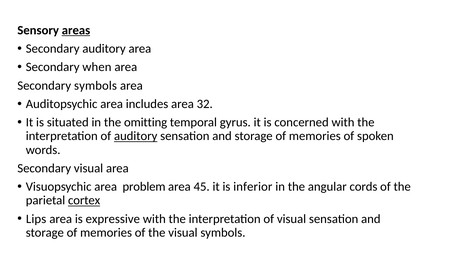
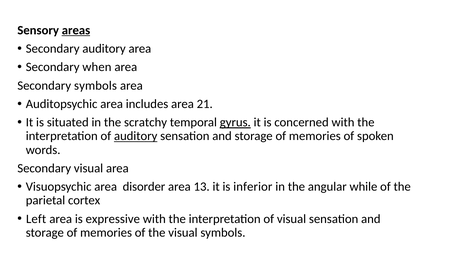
32: 32 -> 21 (205, 104)
omitting: omitting -> scratchy (146, 122)
gyrus underline: none -> present (235, 122)
problem: problem -> disorder (144, 186)
45: 45 -> 13 (202, 186)
cords: cords -> while (363, 186)
cortex underline: present -> none (84, 200)
Lips: Lips -> Left (36, 219)
